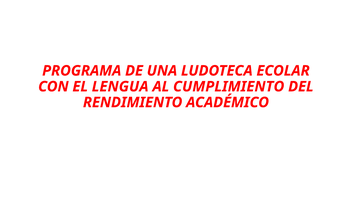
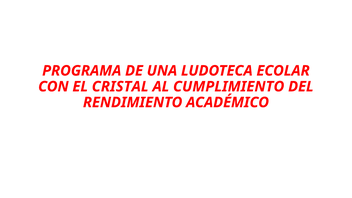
LENGUA: LENGUA -> CRISTAL (120, 87)
